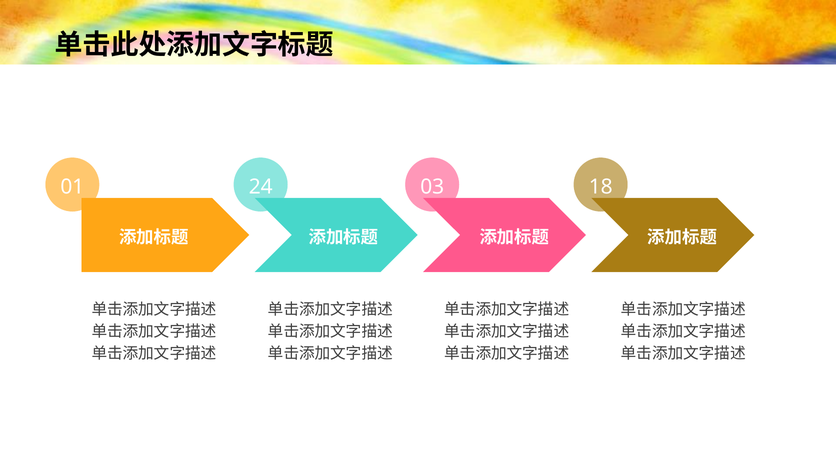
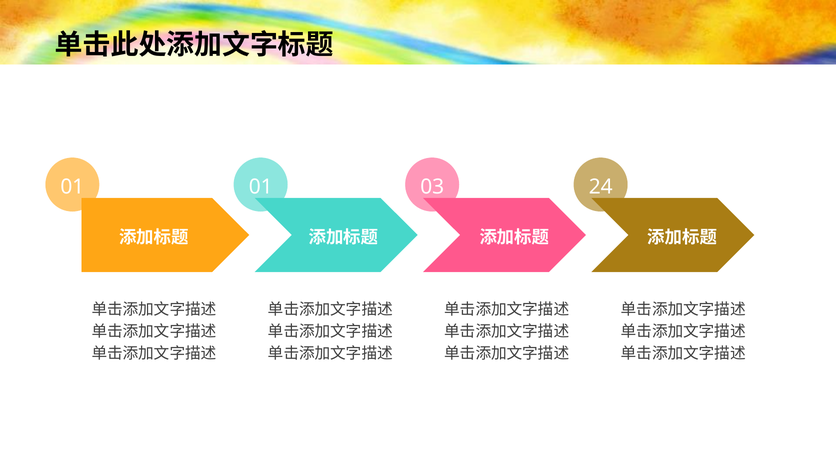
01 24: 24 -> 01 (261, 187)
18: 18 -> 24 (601, 187)
